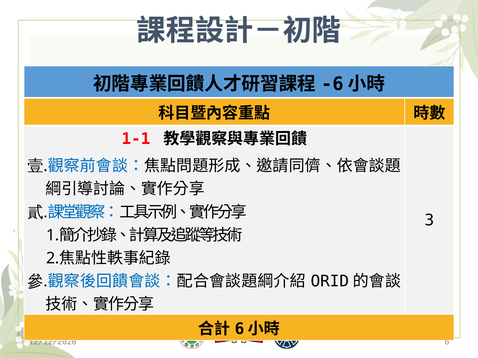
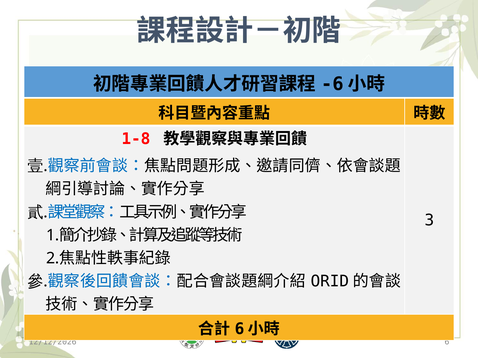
1-1: 1-1 -> 1-8 (136, 139)
